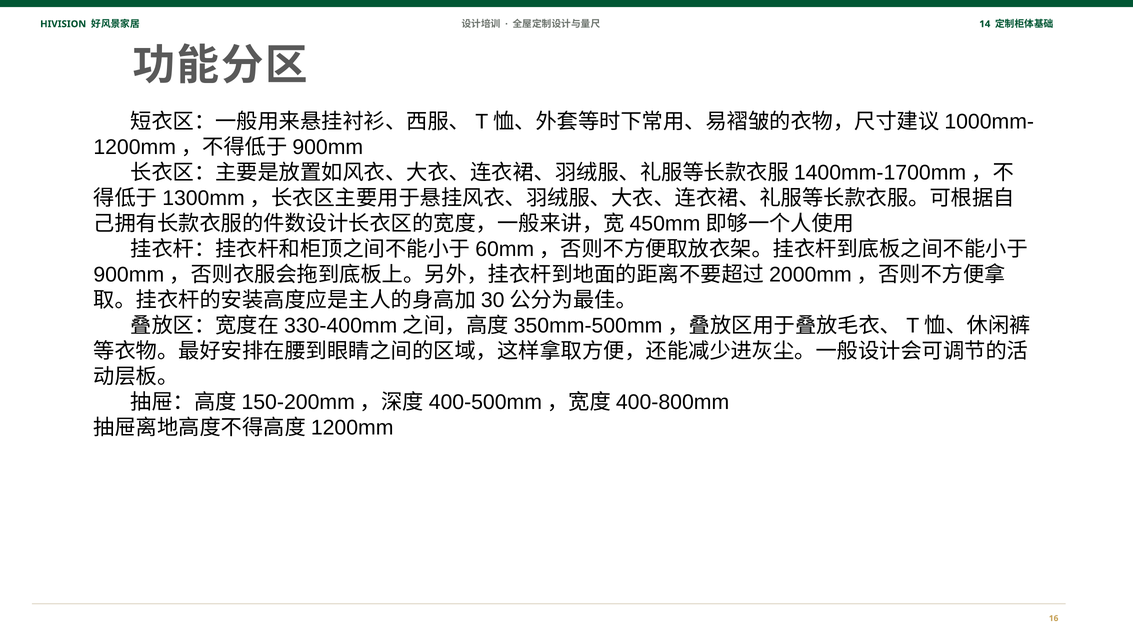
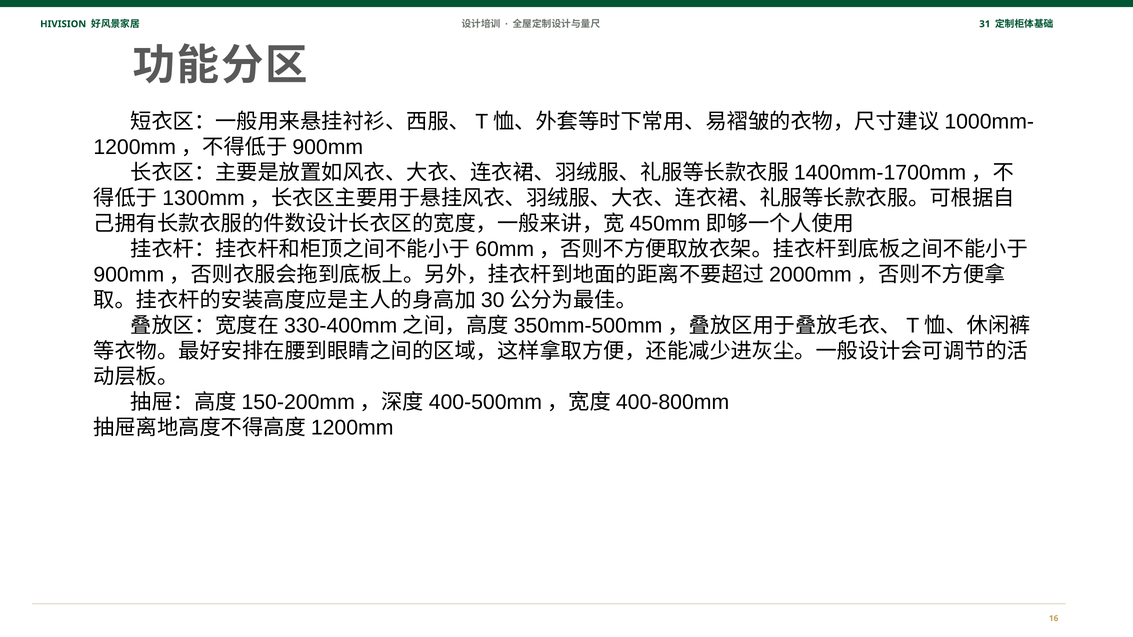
14: 14 -> 31 (985, 24)
